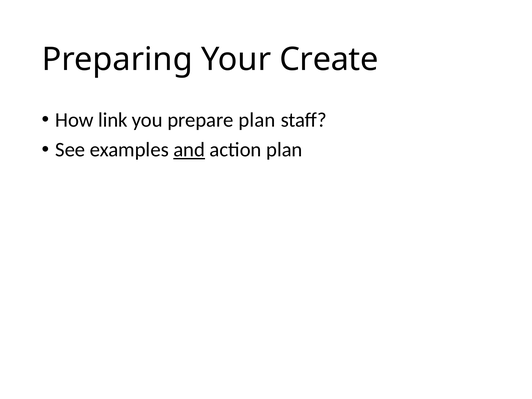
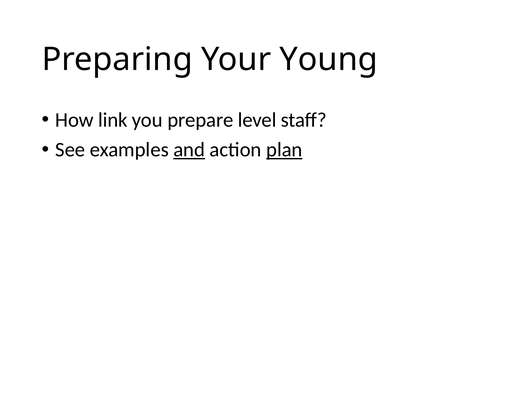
Create: Create -> Young (329, 60)
prepare plan: plan -> level (257, 120)
plan underline: none -> present (284, 150)
